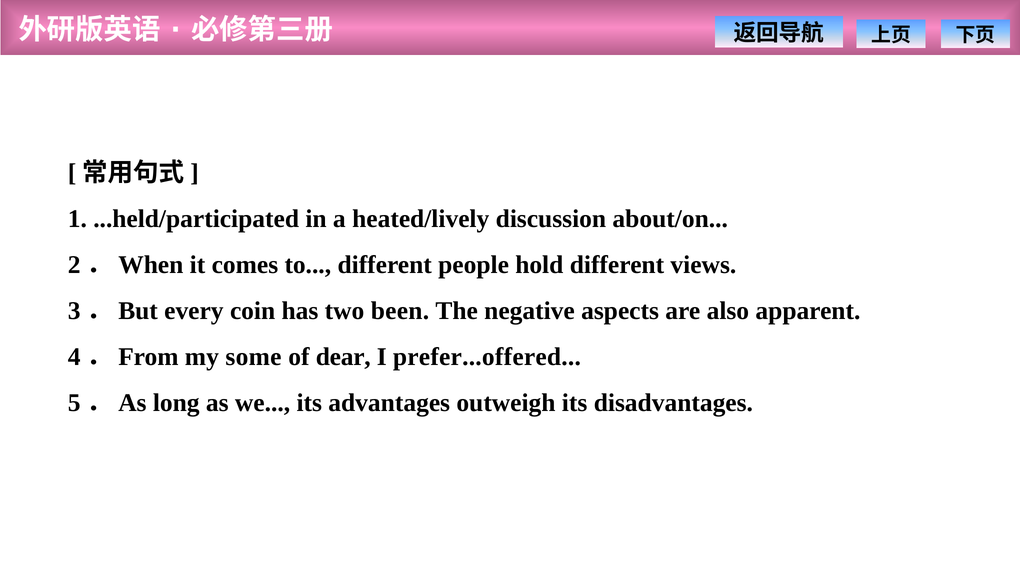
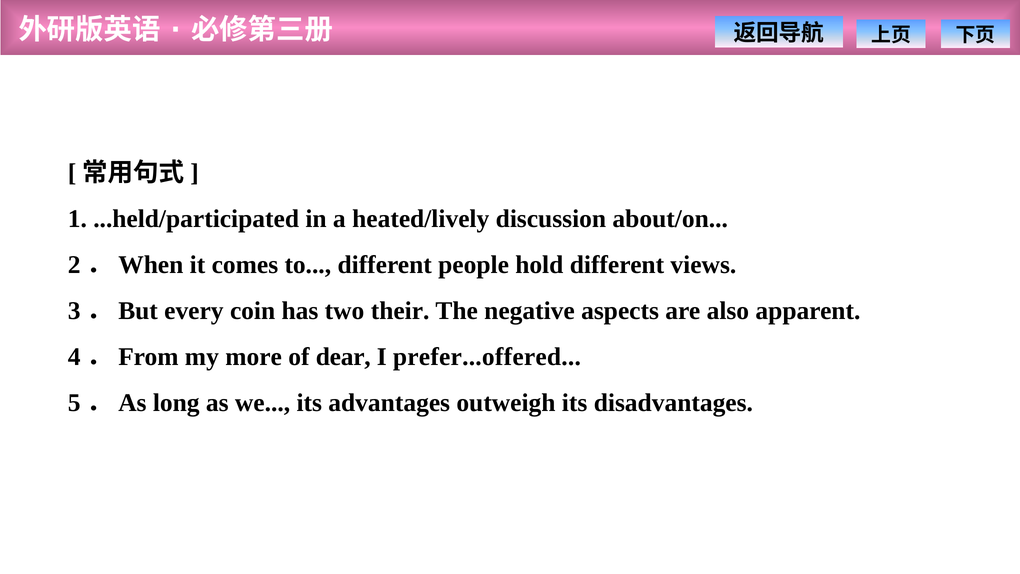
been: been -> their (400, 311)
some: some -> more (254, 357)
